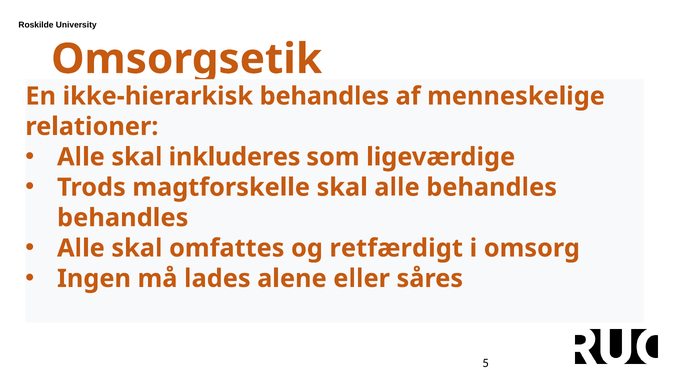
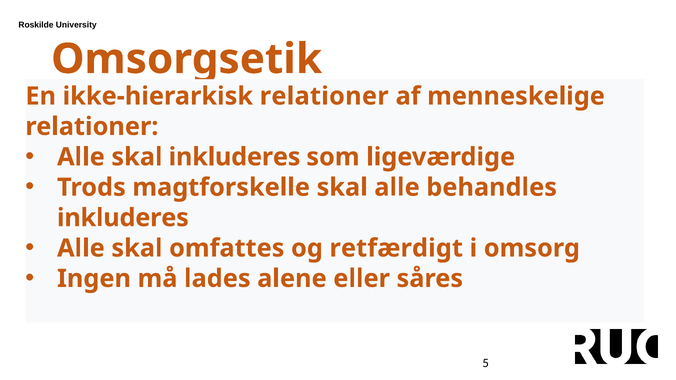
ikke-hierarkisk behandles: behandles -> relationer (324, 96)
behandles: behandles -> inkluderes (123, 218)
